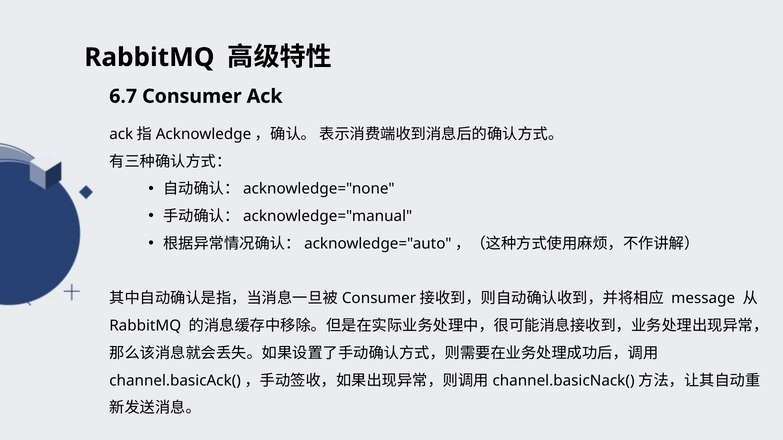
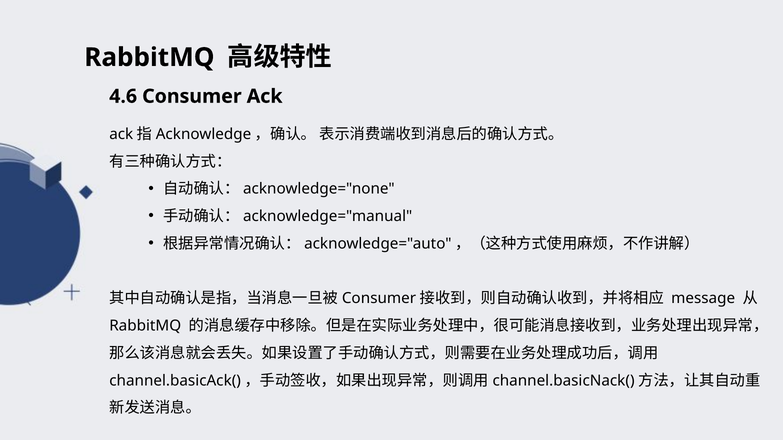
6.7: 6.7 -> 4.6 (123, 96)
